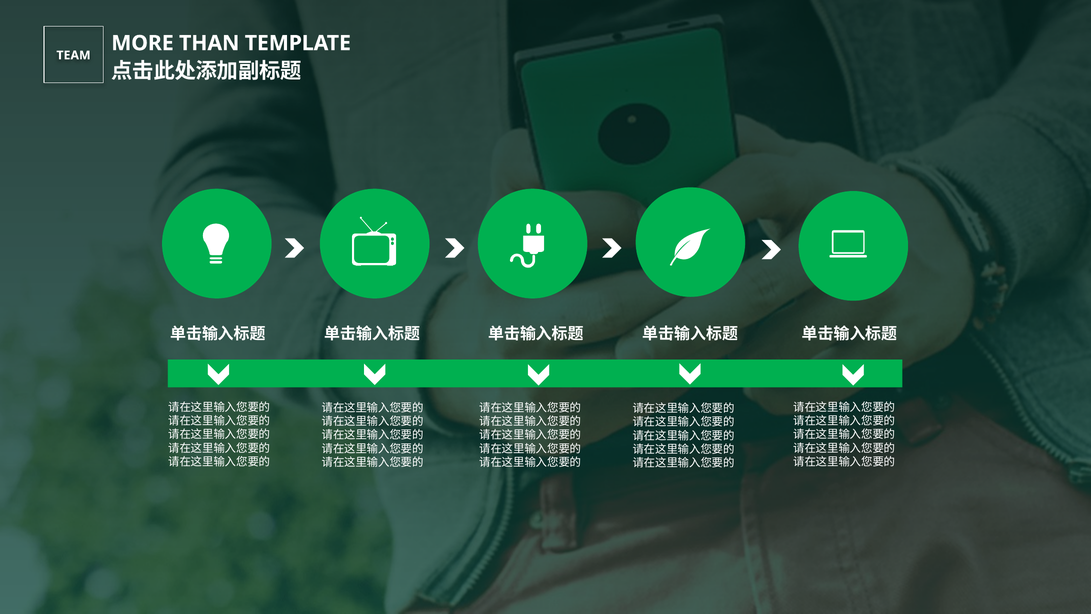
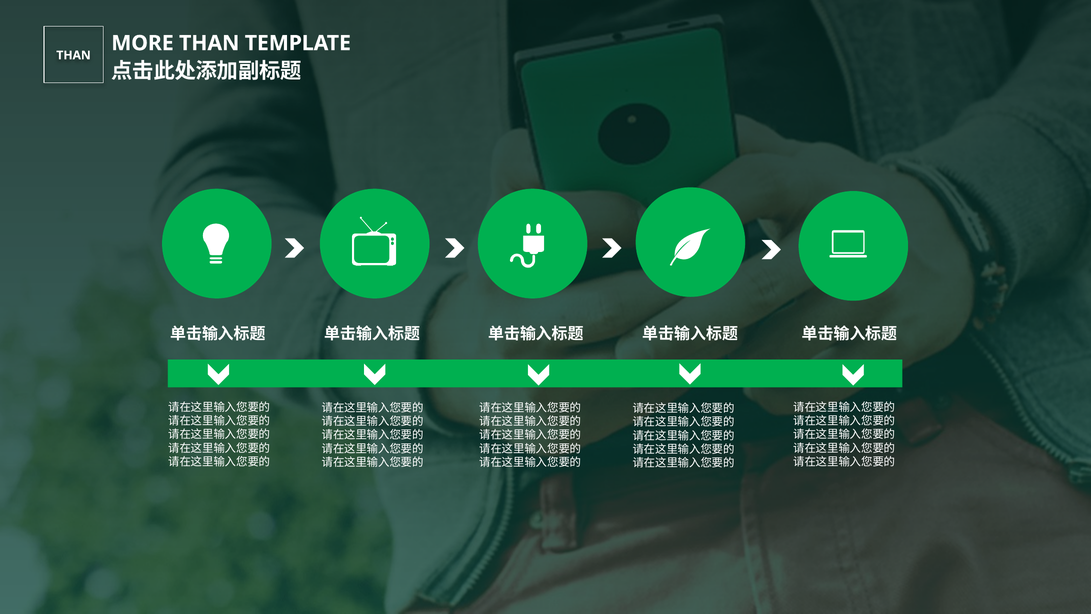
TEAM: TEAM -> THAN (74, 55)
